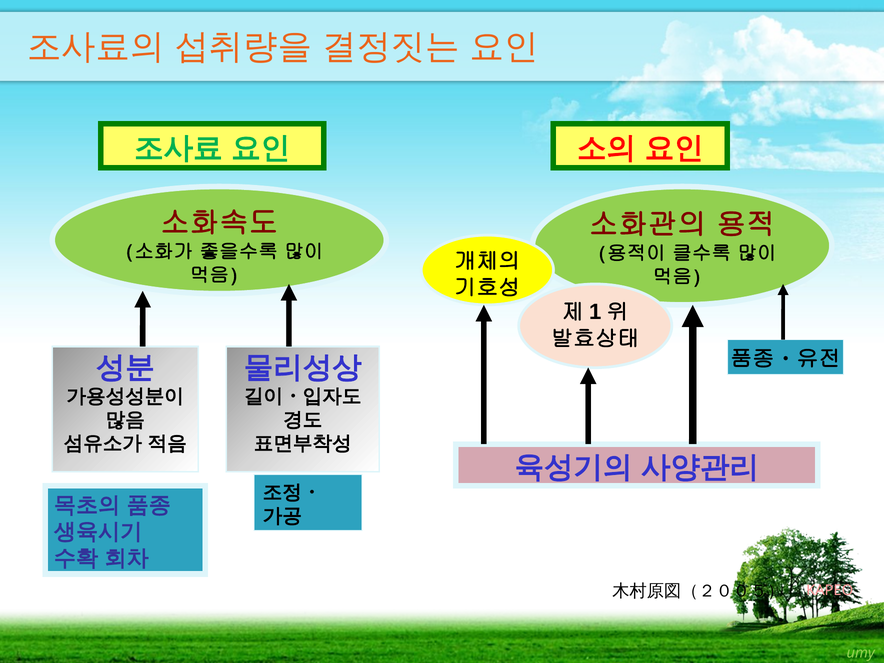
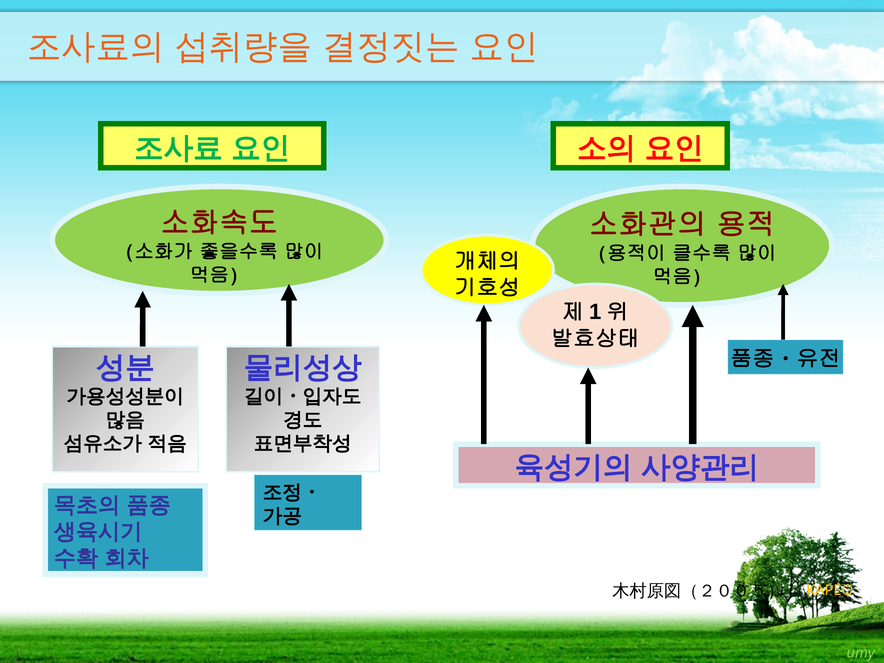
KAPEO colour: pink -> yellow (830, 591)
